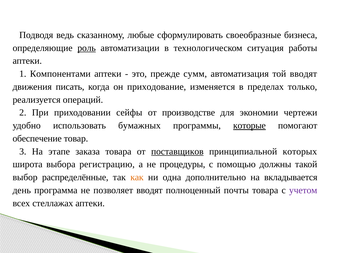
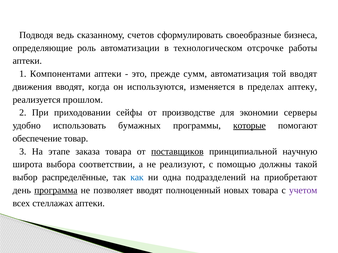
любые: любые -> счетов (141, 35)
роль underline: present -> none (87, 48)
ситуация: ситуация -> отсрочке (265, 48)
движения писать: писать -> вводят (70, 87)
приходование: приходование -> используются (157, 87)
только: только -> аптеку (302, 87)
операций: операций -> прошлом (83, 100)
чертежи: чертежи -> серверы (300, 113)
которых: которых -> научную (300, 152)
регистрацию: регистрацию -> соответствии (107, 165)
процедуры: процедуры -> реализуют (182, 165)
как colour: orange -> blue (137, 178)
дополнительно: дополнительно -> подразделений (216, 178)
вкладывается: вкладывается -> приобретают (291, 178)
программа underline: none -> present (56, 191)
почты: почты -> новых (236, 191)
